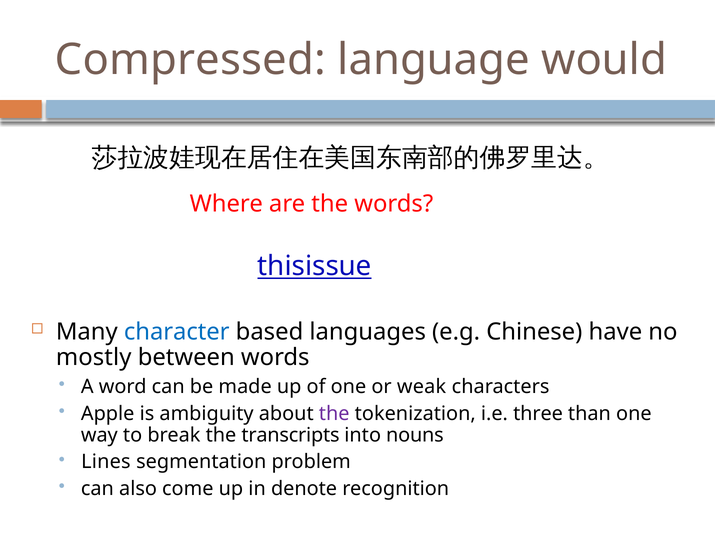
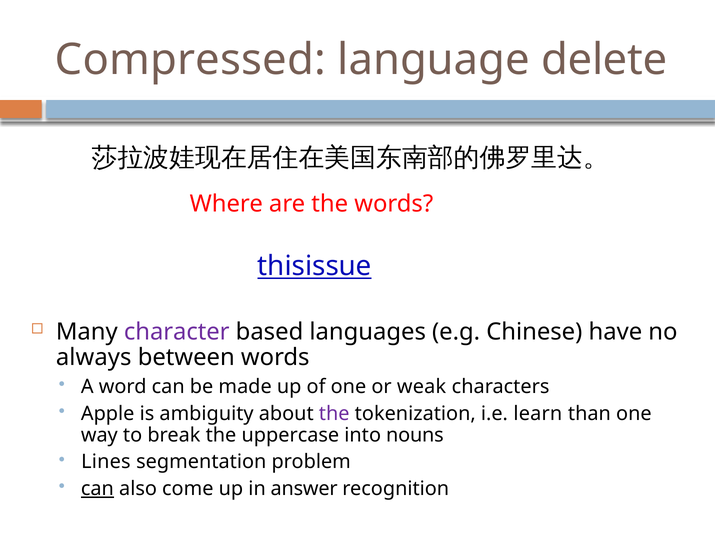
would: would -> delete (604, 60)
character colour: blue -> purple (177, 332)
mostly: mostly -> always (94, 358)
three: three -> learn (538, 414)
transcripts: transcripts -> uppercase (290, 435)
can underline: none -> present (97, 489)
denote: denote -> answer (304, 489)
